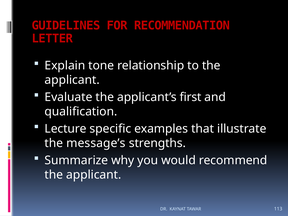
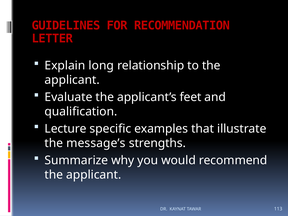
tone: tone -> long (101, 66)
first: first -> feet (191, 97)
